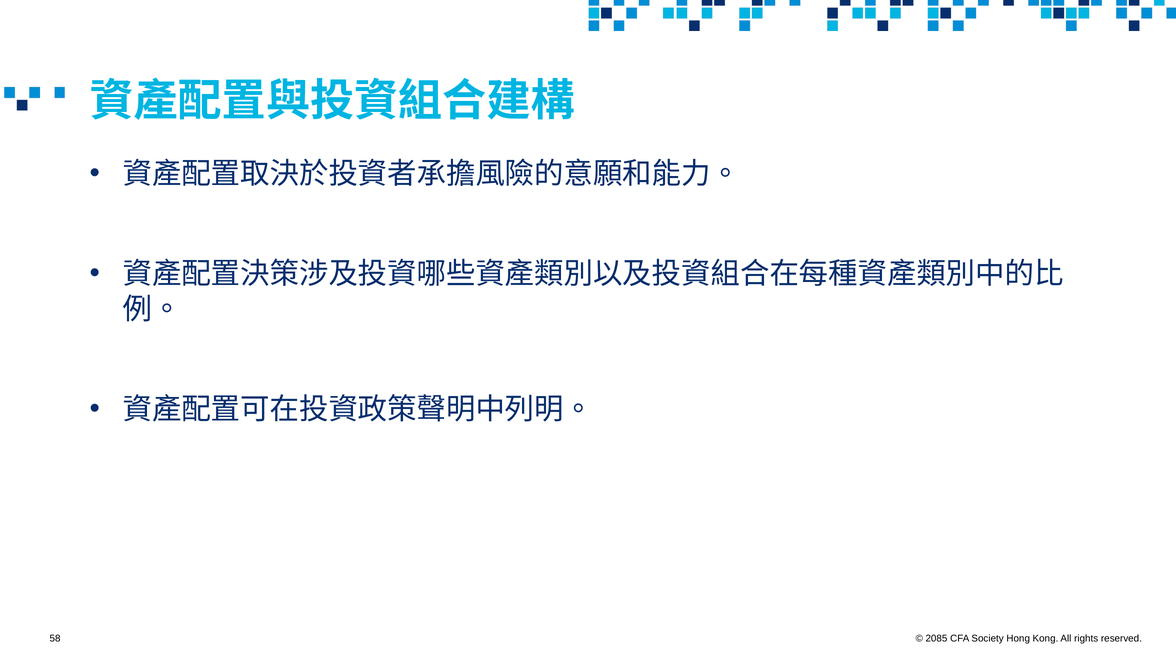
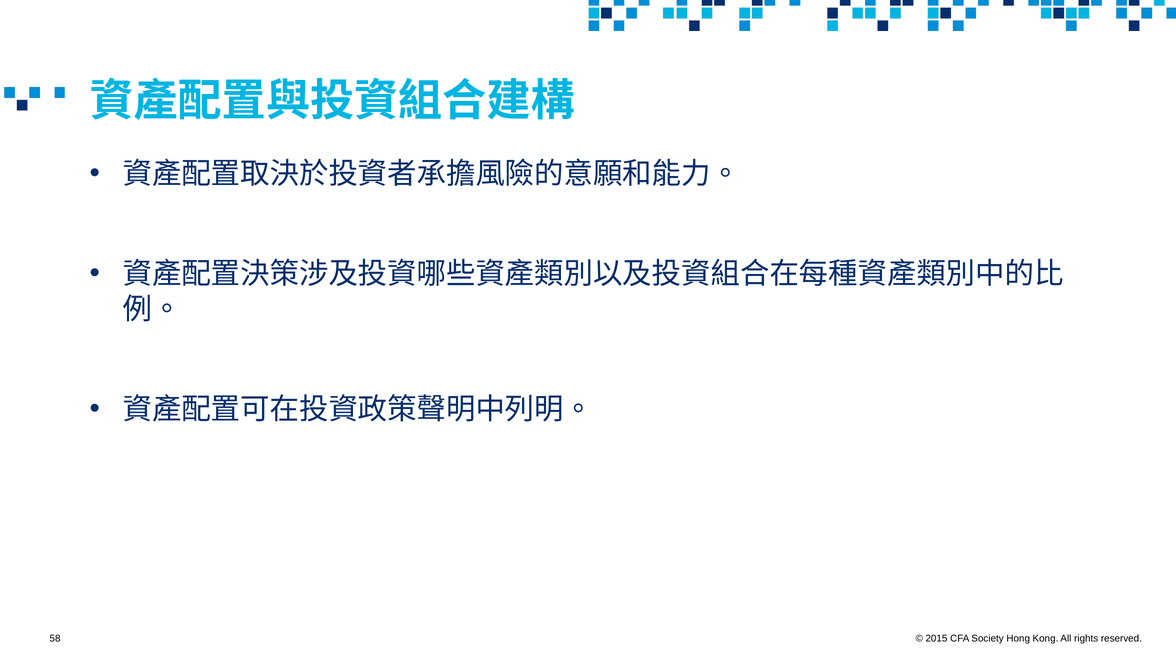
2085: 2085 -> 2015 (936, 638)
